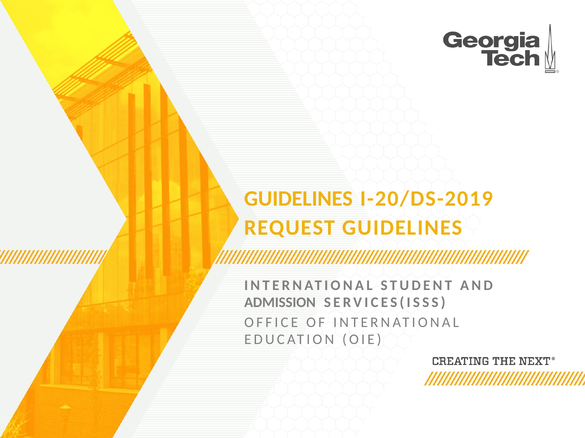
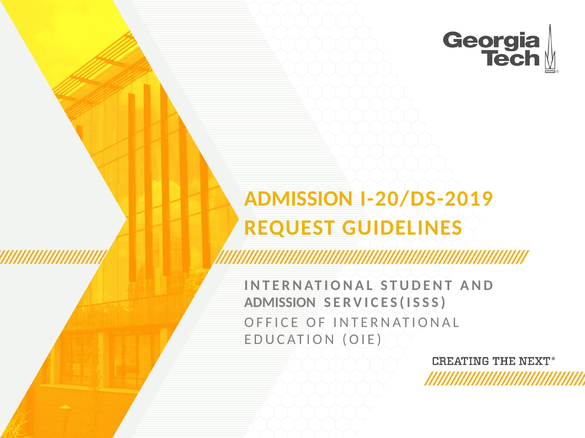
GUIDELINES: GUIDELINES -> ADMISSION (299, 199)
